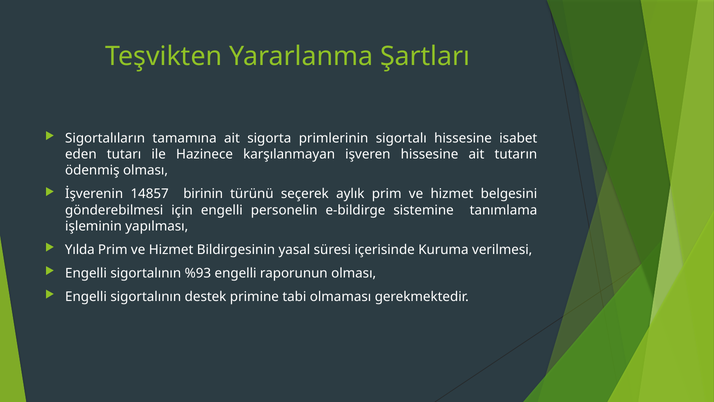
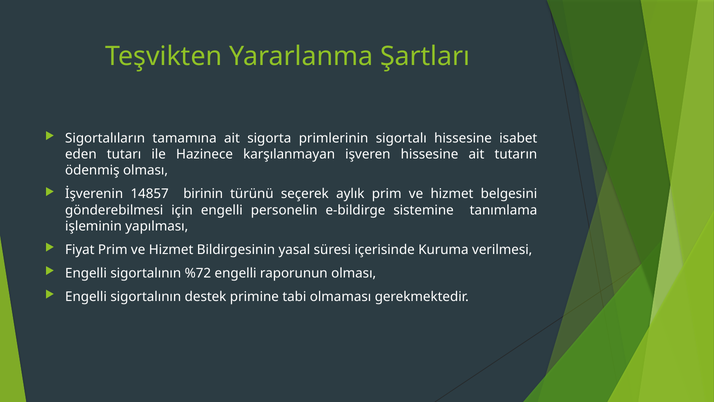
Yılda: Yılda -> Fiyat (80, 249)
%93: %93 -> %72 (198, 273)
